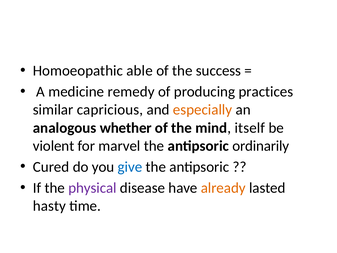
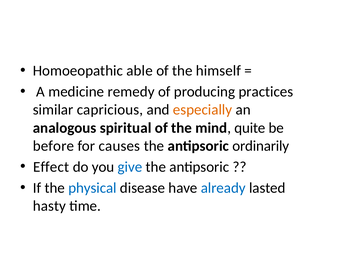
success: success -> himself (218, 71)
whether: whether -> spiritual (126, 128)
itself: itself -> quite (250, 128)
violent: violent -> before (53, 146)
marvel: marvel -> causes (119, 146)
Cured: Cured -> Effect (51, 167)
physical colour: purple -> blue (92, 188)
already colour: orange -> blue (223, 188)
